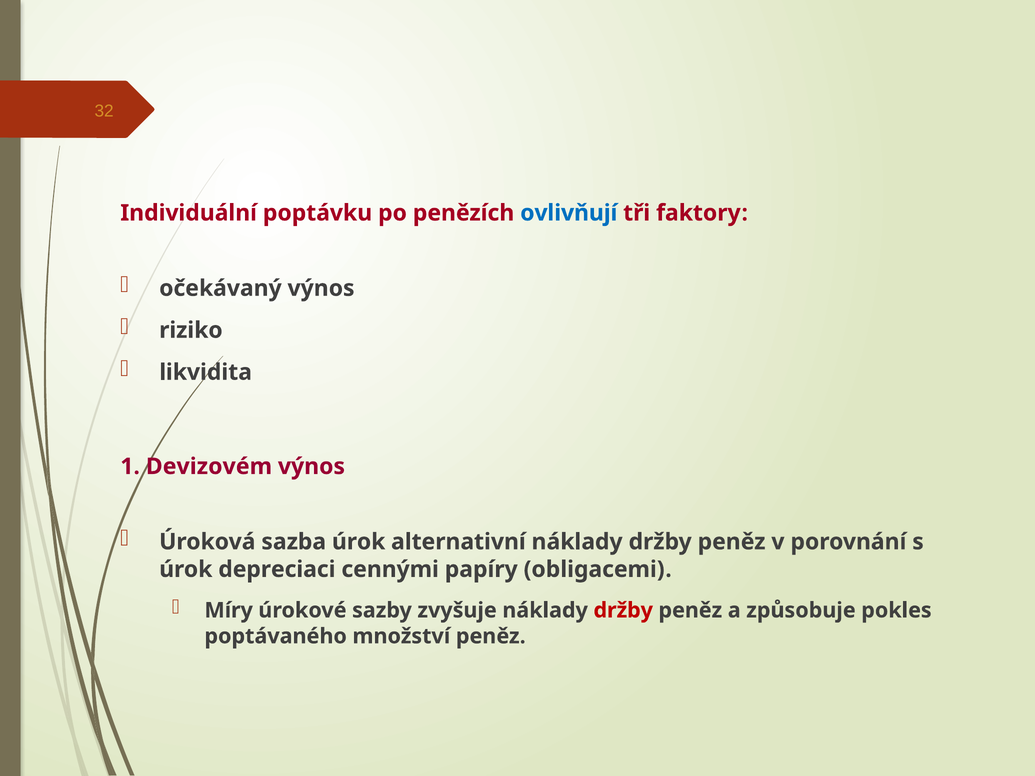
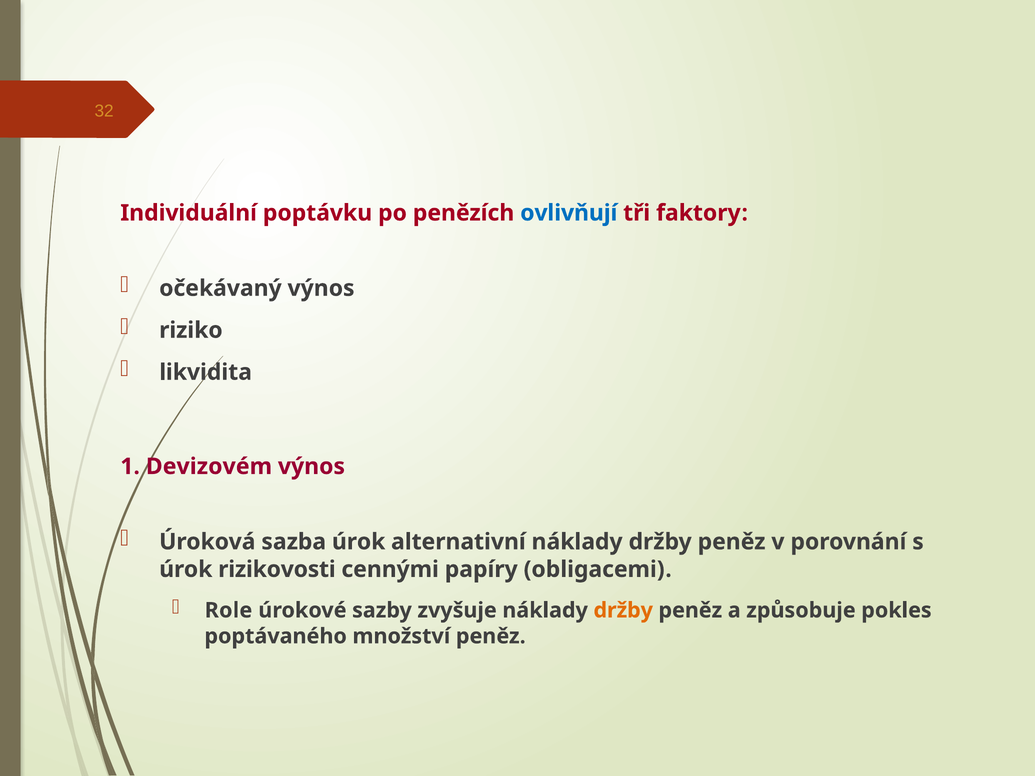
depreciaci: depreciaci -> rizikovosti (277, 570)
Míry: Míry -> Role (228, 611)
držby colour: red -> orange (623, 611)
